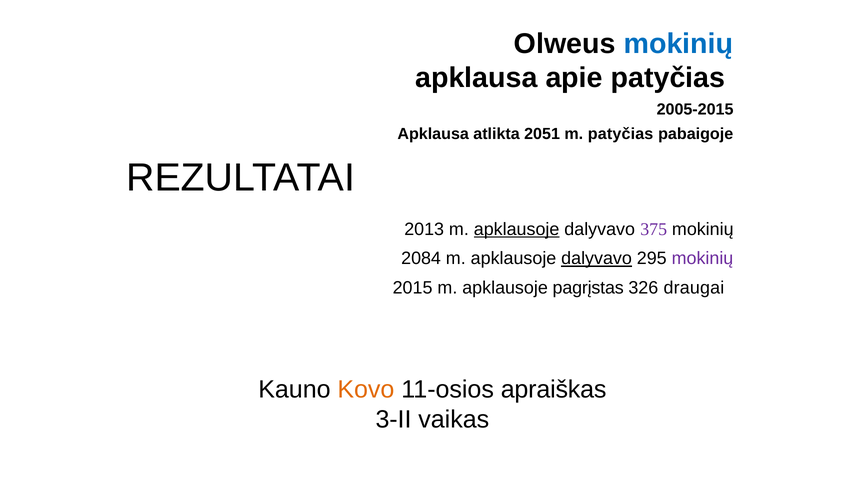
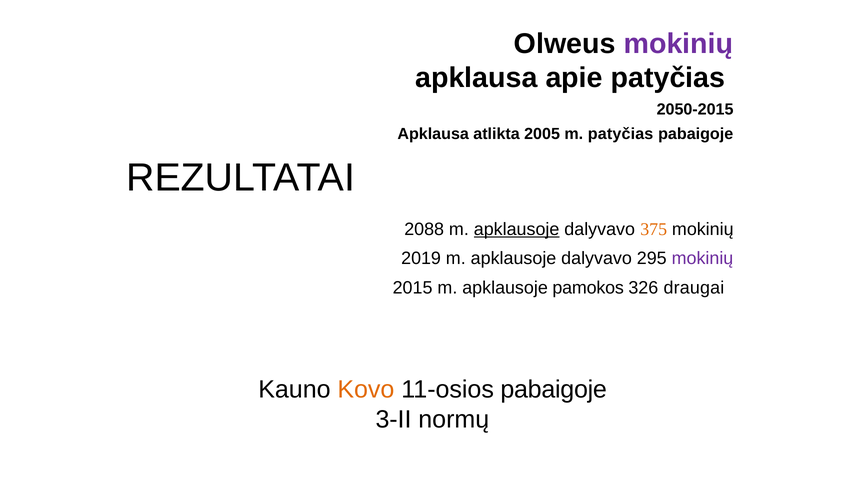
mokinių colour: blue -> purple (678, 44)
2005-2015: 2005-2015 -> 2050-2015 (695, 109)
2051: 2051 -> 2005 (542, 134)
2013: 2013 -> 2088 (424, 230)
375 colour: purple -> orange (654, 230)
2084: 2084 -> 2019 (421, 259)
dalyvavo underline: present -> none (597, 259)
pagrįstas: pagrįstas -> pamokos (588, 288)
11-osios apraiškas: apraiškas -> pabaigoje (554, 390)
vaikas: vaikas -> normų (454, 420)
